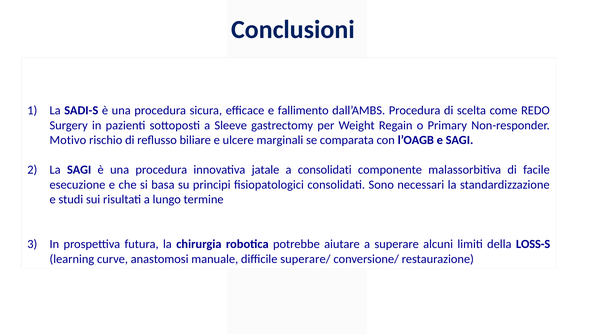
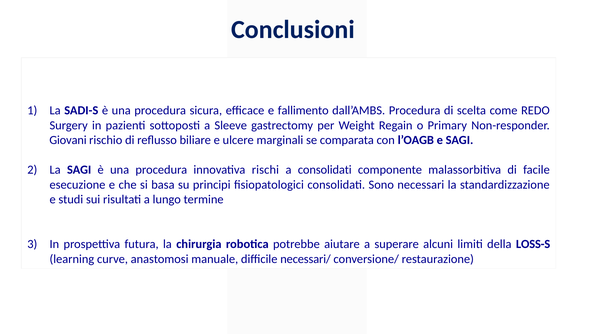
Motivo: Motivo -> Giovani (68, 140)
jatale: jatale -> rischi (265, 170)
superare/: superare/ -> necessari/ (306, 259)
